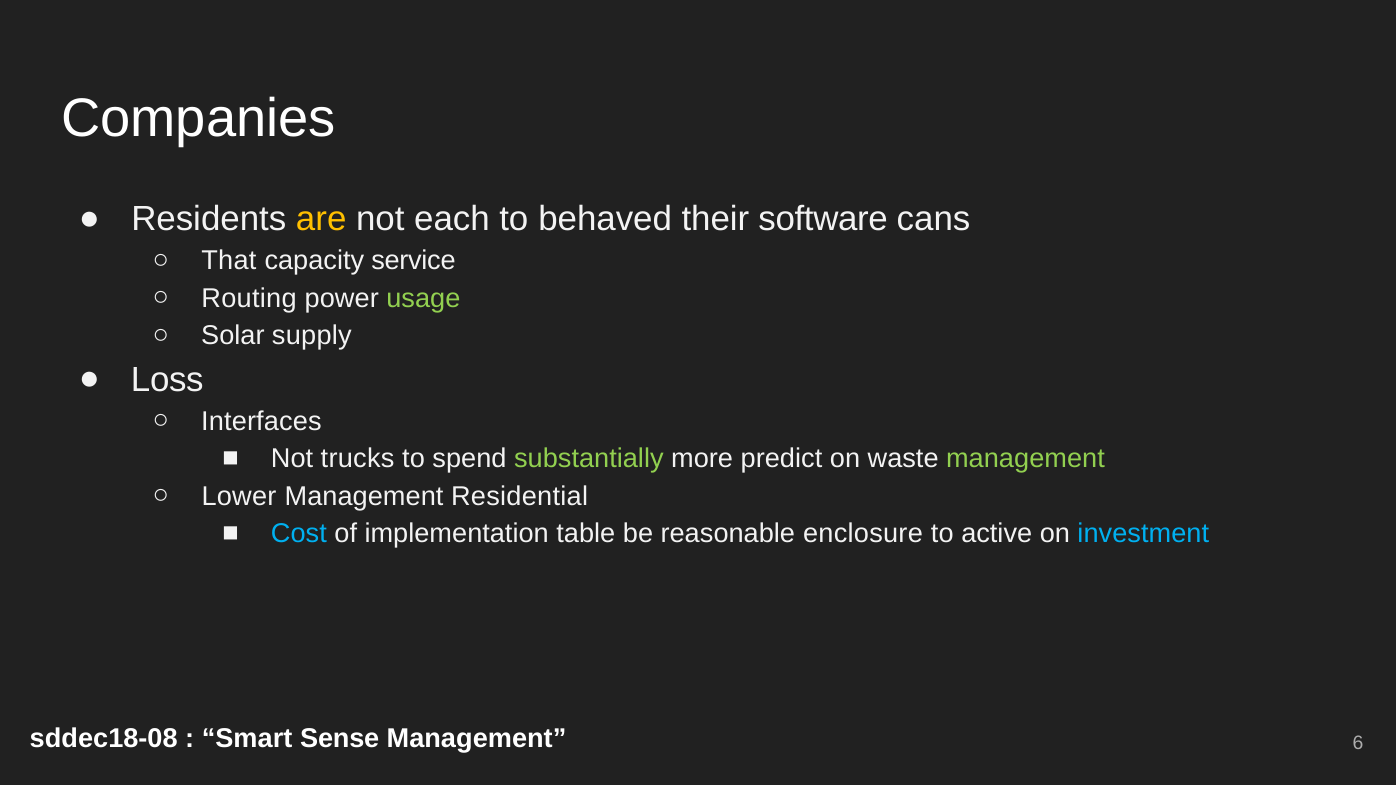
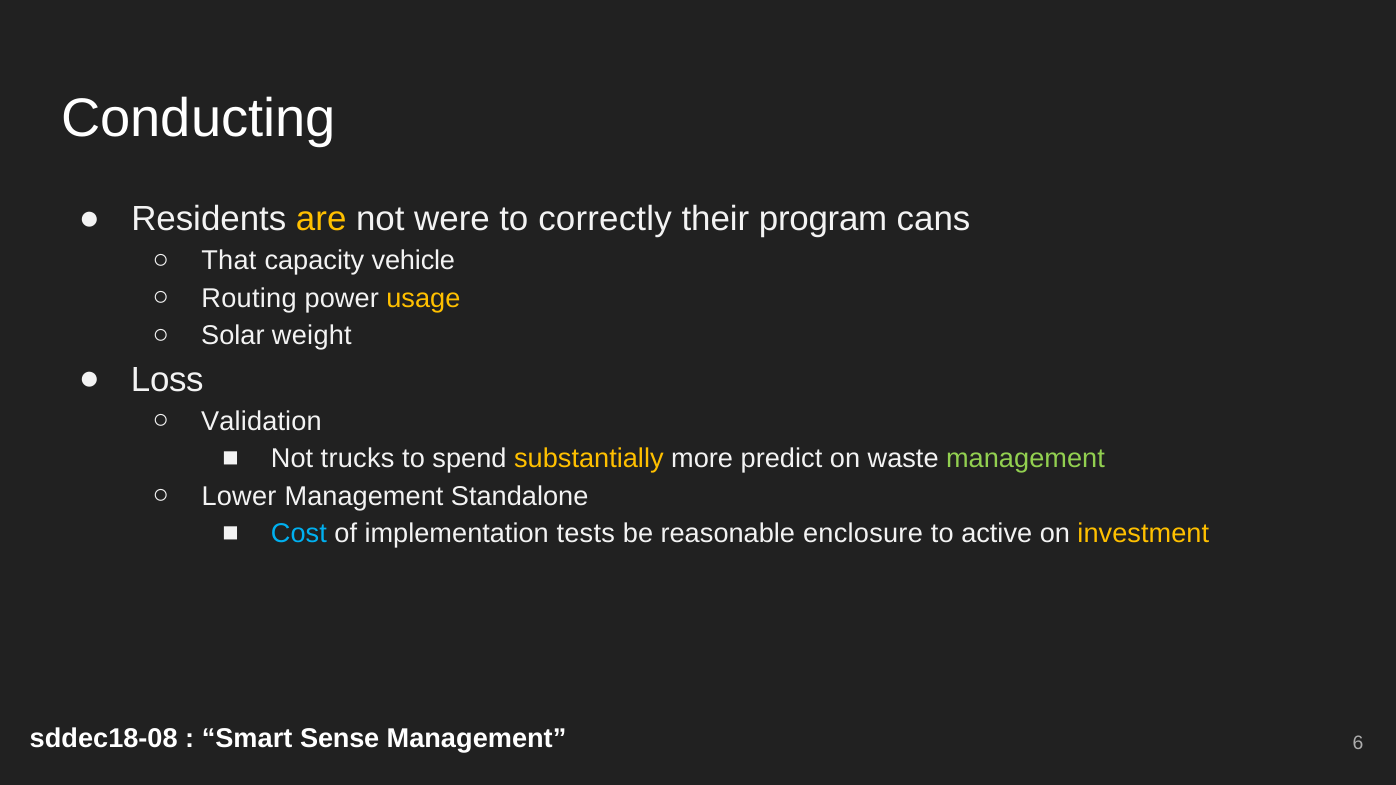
Companies: Companies -> Conducting (199, 118)
each: each -> were (452, 220)
behaved: behaved -> correctly (605, 220)
software: software -> program (823, 220)
service: service -> vehicle (413, 261)
usage colour: light green -> yellow (423, 298)
supply: supply -> weight (312, 336)
Interfaces: Interfaces -> Validation (261, 421)
substantially colour: light green -> yellow (589, 459)
Residential: Residential -> Standalone (520, 496)
table: table -> tests (586, 534)
investment colour: light blue -> yellow (1143, 534)
